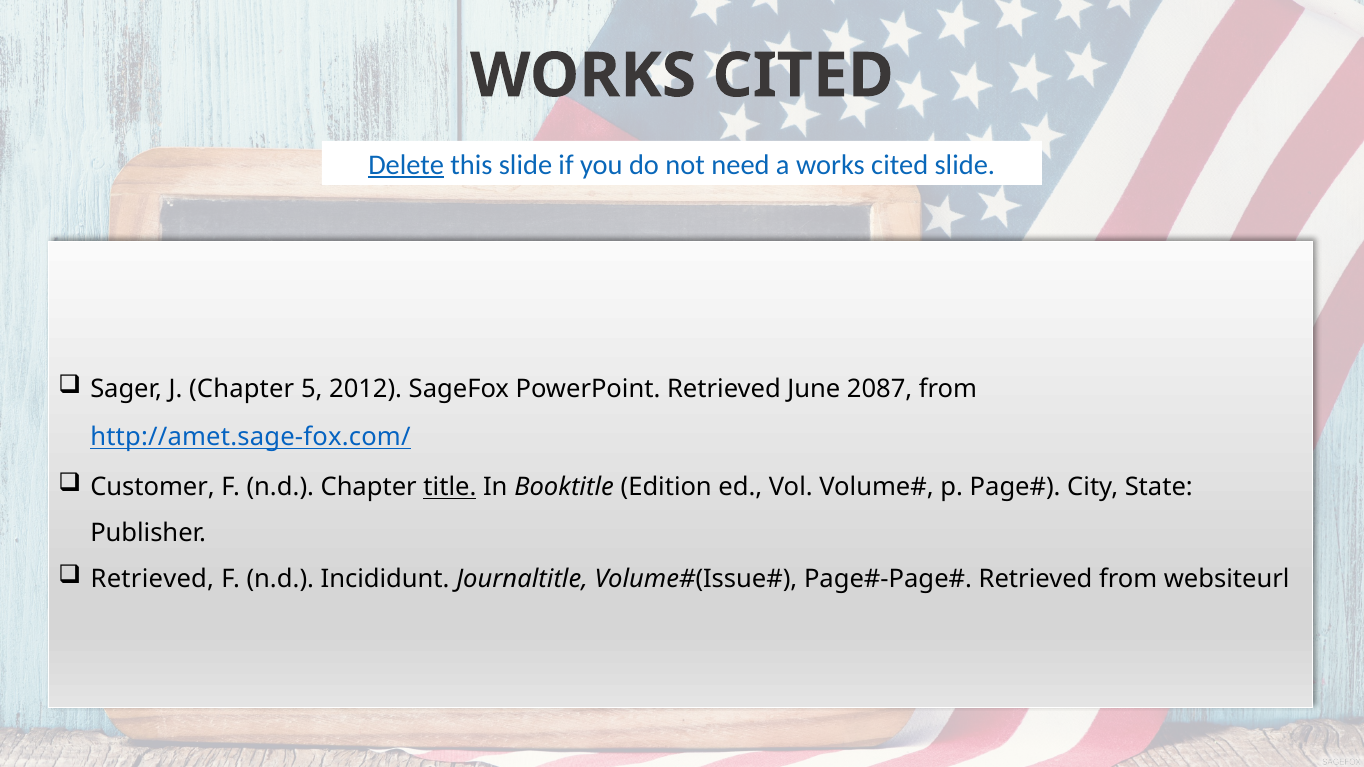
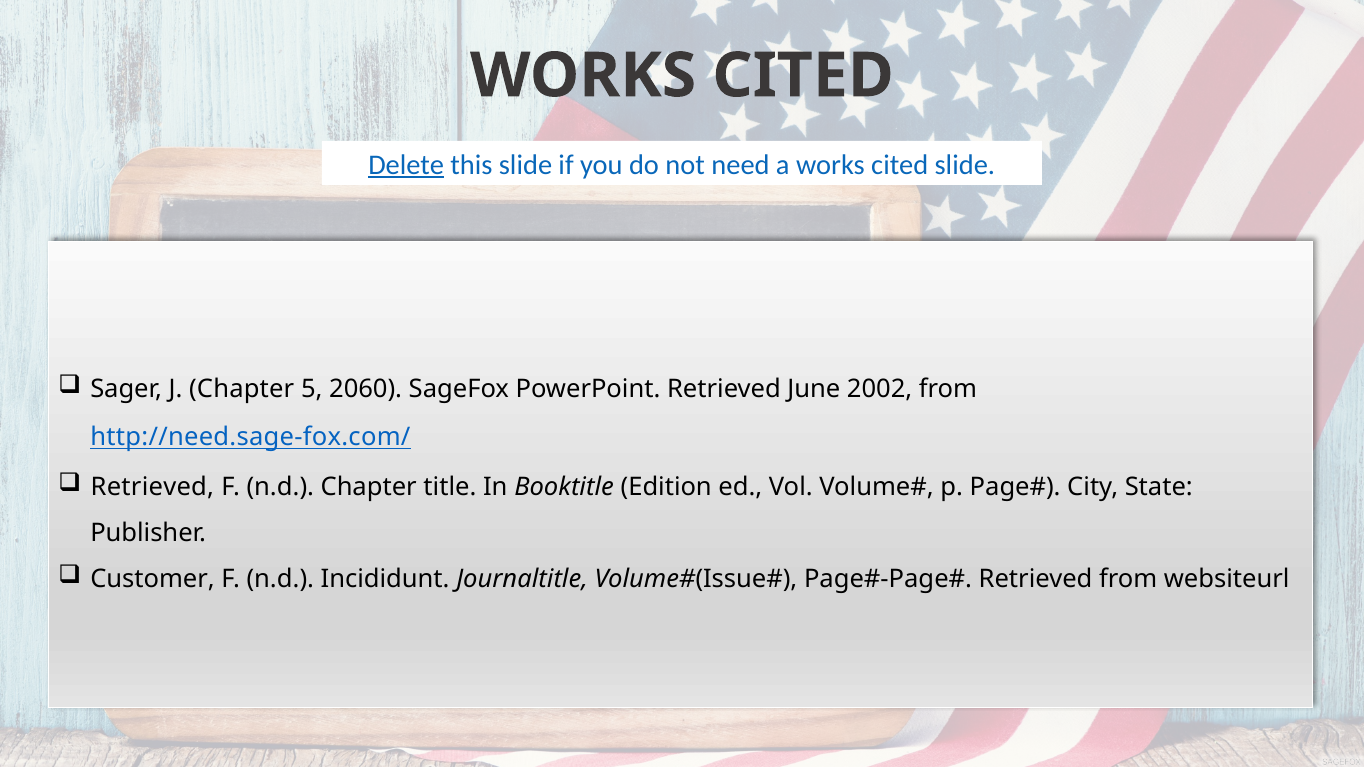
2012: 2012 -> 2060 (366, 389)
2087: 2087 -> 2002 (880, 389)
http://amet.sage-fox.com/: http://amet.sage-fox.com/ -> http://need.sage-fox.com/ (250, 437)
Customer: Customer -> Retrieved (152, 488)
title underline: present -> none (450, 488)
Retrieved: Retrieved -> Customer (152, 580)
